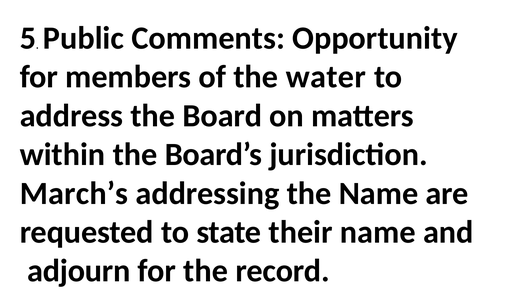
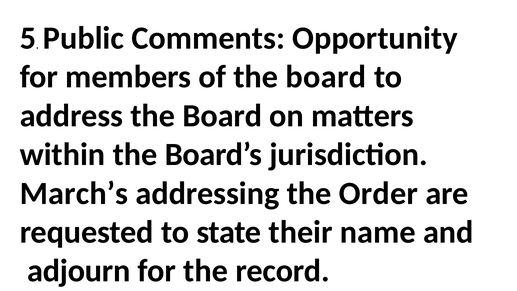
of the water: water -> board (326, 77)
the Name: Name -> Order (378, 193)
